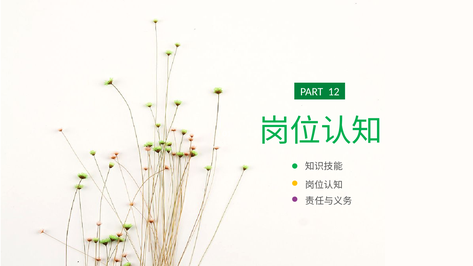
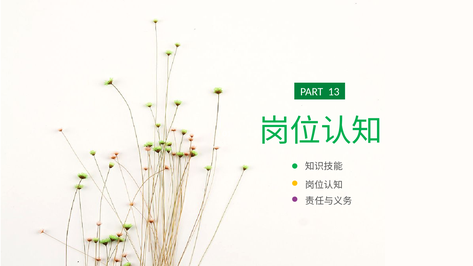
12: 12 -> 13 (334, 92)
